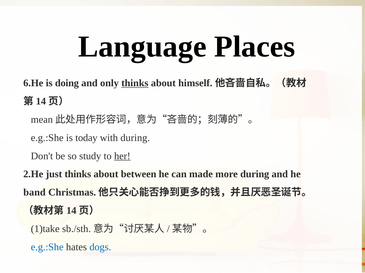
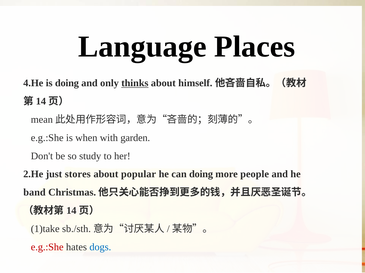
6.He: 6.He -> 4.He (33, 83)
today: today -> when (86, 138)
with during: during -> garden (135, 138)
her underline: present -> none (122, 156)
just thinks: thinks -> stores (78, 175)
between: between -> popular (139, 175)
can made: made -> doing (201, 175)
more during: during -> people (255, 175)
e.g.:She colour: blue -> red (47, 248)
